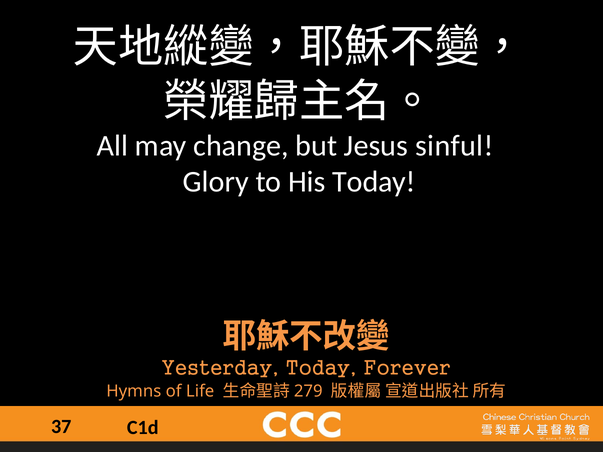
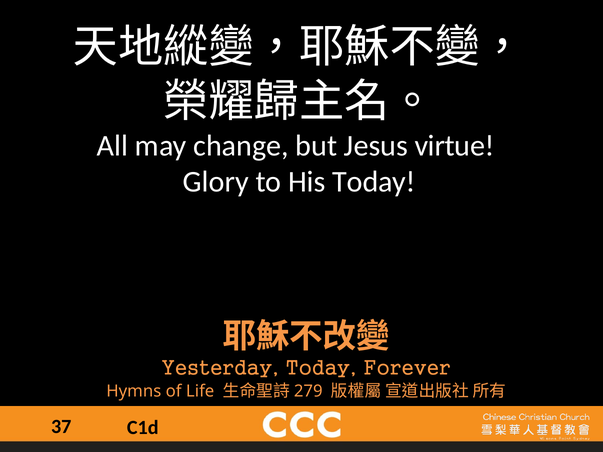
sinful: sinful -> virtue (455, 146)
